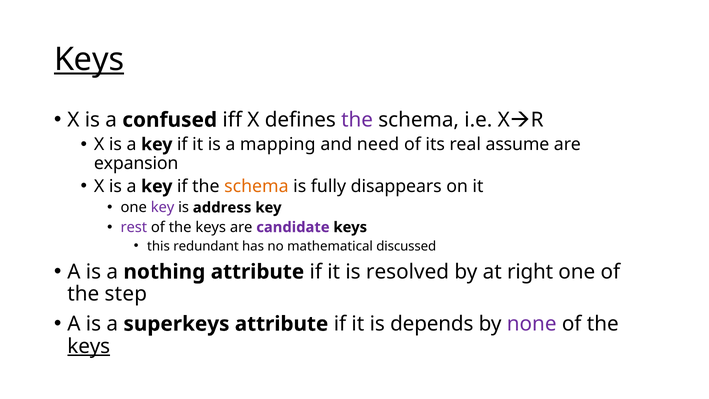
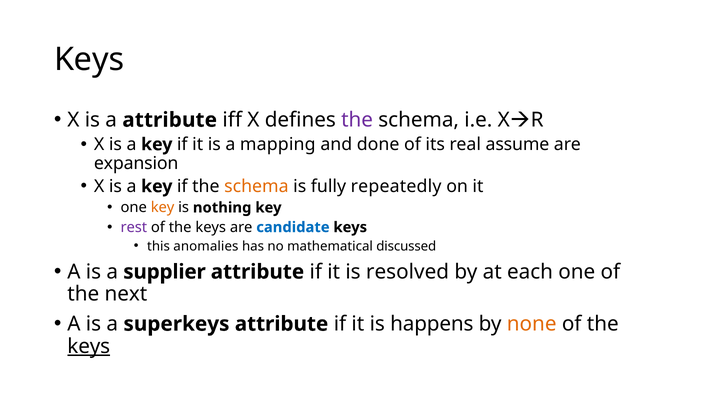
Keys underline: present -> none (89, 60)
a confused: confused -> attribute (170, 120)
need: need -> done (378, 144)
disappears: disappears -> repeatedly (396, 186)
key colour: purple -> orange (163, 208)
address: address -> nothing (222, 208)
candidate colour: purple -> blue (293, 227)
redundant: redundant -> anomalies (206, 246)
nothing: nothing -> supplier (165, 272)
right: right -> each (530, 272)
step: step -> next (126, 294)
depends: depends -> happens (432, 324)
none colour: purple -> orange (532, 324)
